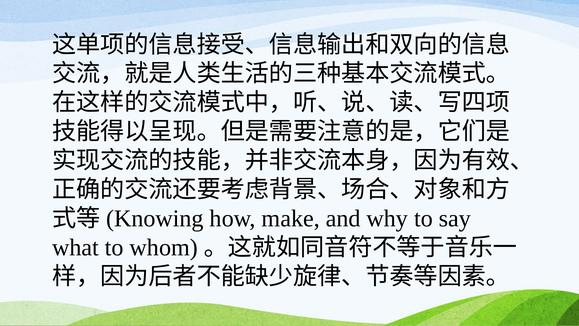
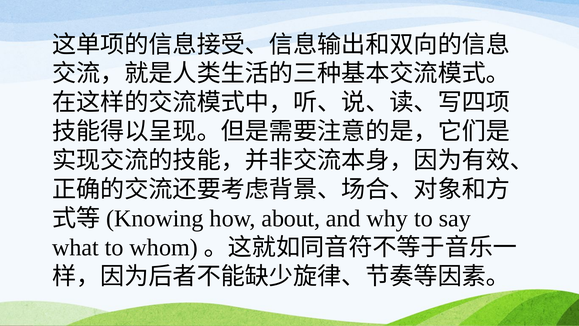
make: make -> about (291, 218)
